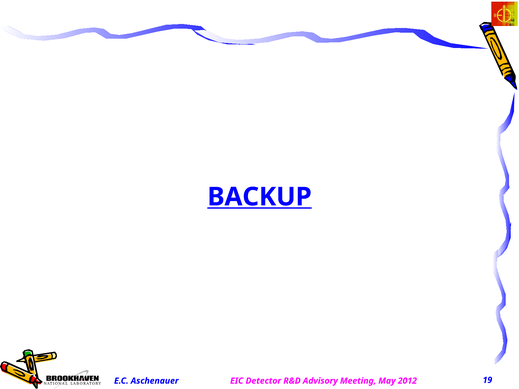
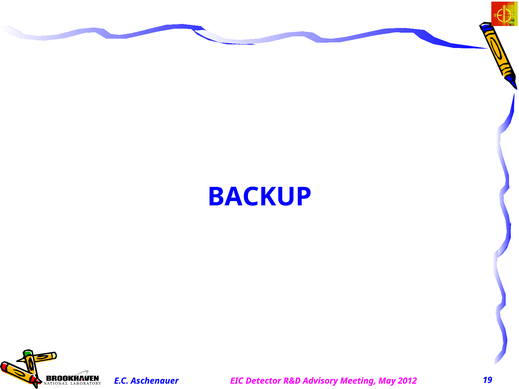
BACKUP underline: present -> none (260, 197)
